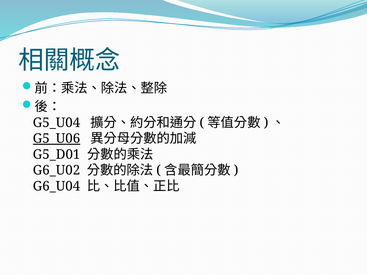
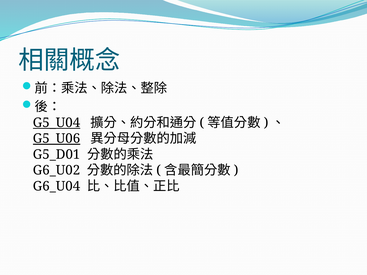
G5_U04 underline: none -> present (57, 123)
